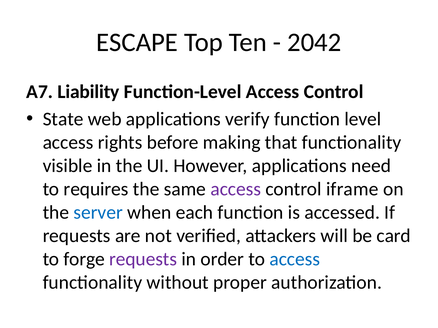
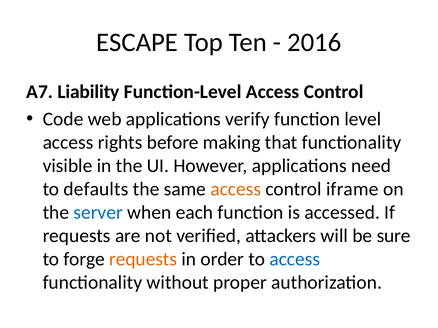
2042: 2042 -> 2016 (314, 42)
State: State -> Code (63, 119)
requires: requires -> defaults (96, 189)
access colour: purple -> orange (236, 189)
card: card -> sure (394, 236)
requests colour: purple -> orange (143, 259)
